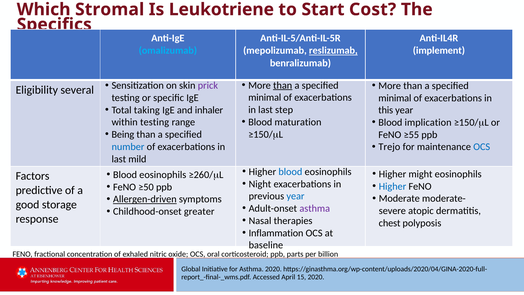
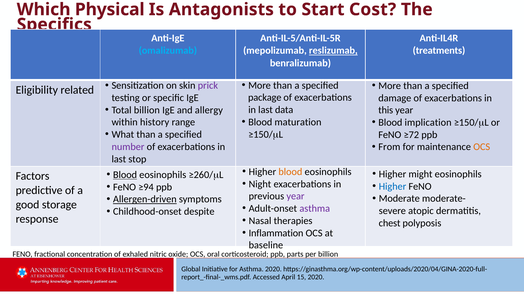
Stromal: Stromal -> Physical (110, 9)
Leukotriene: Leukotriene -> Antagonists (221, 9)
implement: implement -> treatments (439, 51)
than underline: present -> none (283, 85)
several: several -> related (77, 90)
minimal: minimal -> package (265, 98)
minimal: minimal -> damage (395, 98)
Total taking: taking -> billion (147, 110)
inhaler: inhaler -> allergy (209, 110)
step: step -> data (284, 110)
within testing: testing -> history (155, 122)
Being: Being -> What (123, 134)
≥55: ≥55 -> ≥72 (411, 135)
Trejo: Trejo -> From (389, 147)
OCS colour: blue -> orange (482, 147)
number colour: blue -> purple (128, 147)
mild: mild -> stop (137, 159)
blood colour: blue -> orange (290, 172)
Blood underline: none -> present (125, 175)
≥50: ≥50 -> ≥94 (146, 187)
year colour: blue -> purple (296, 196)
greater: greater -> despite (199, 211)
